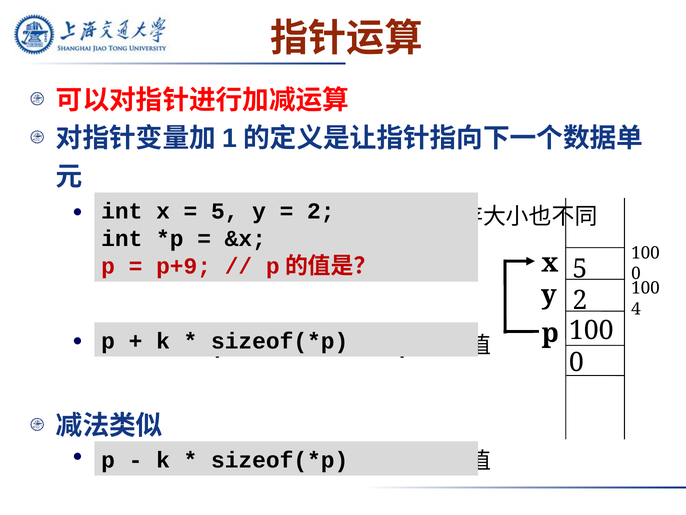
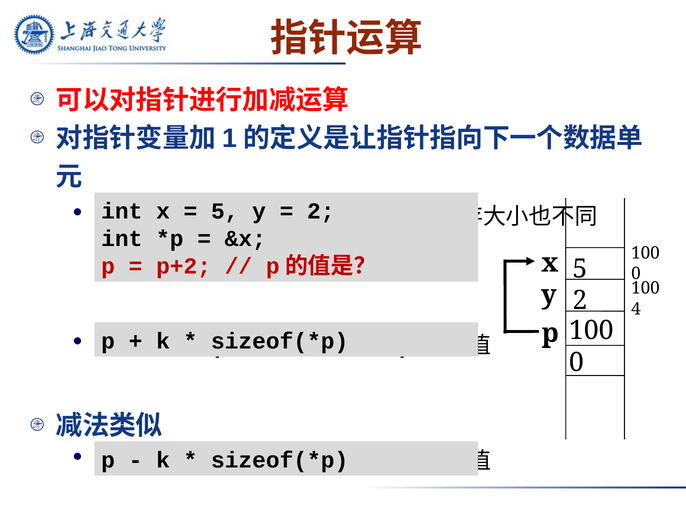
p+9: p+9 -> p+2 (184, 266)
